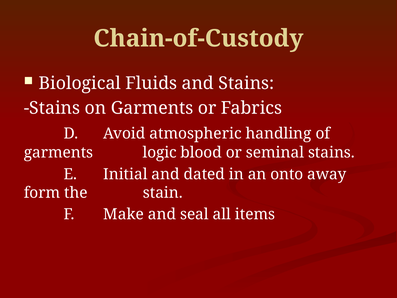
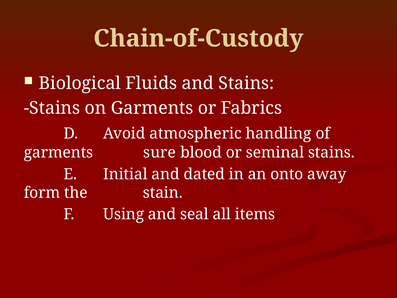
logic: logic -> sure (160, 152)
Make: Make -> Using (124, 214)
